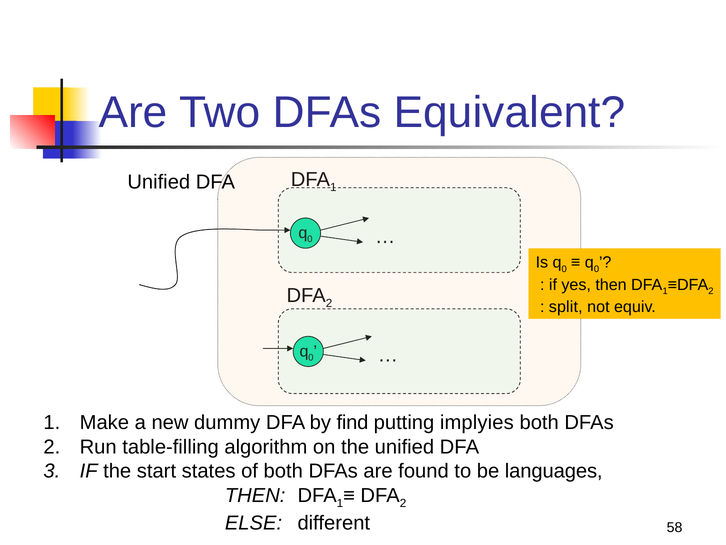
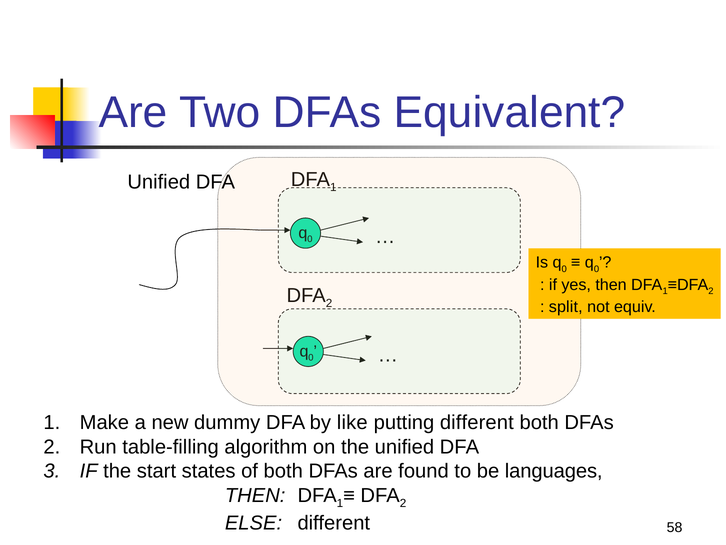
find: find -> like (352, 422)
putting implyies: implyies -> different (477, 422)
